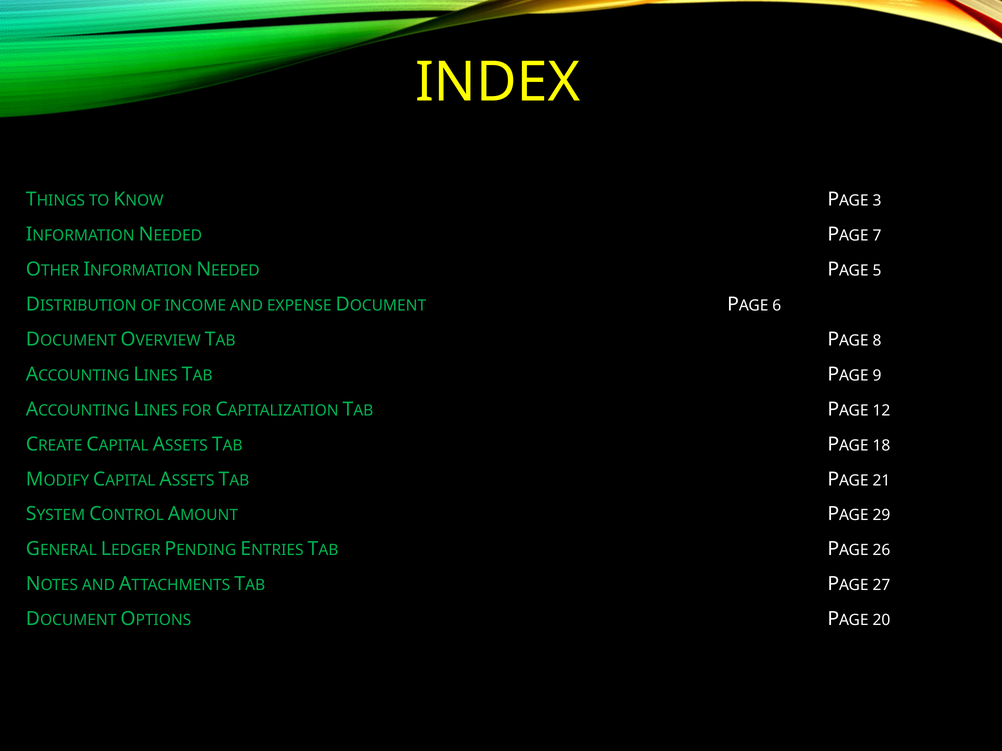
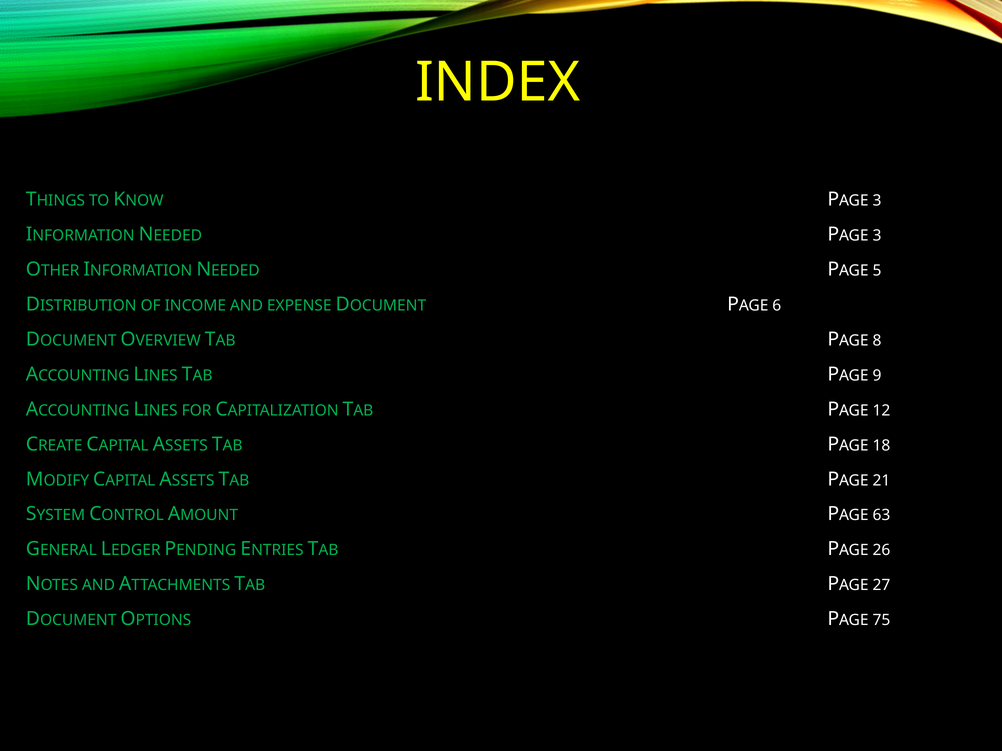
NEEDED PAGE 7: 7 -> 3 (877, 236)
29: 29 -> 63 (881, 516)
20: 20 -> 75 (881, 621)
